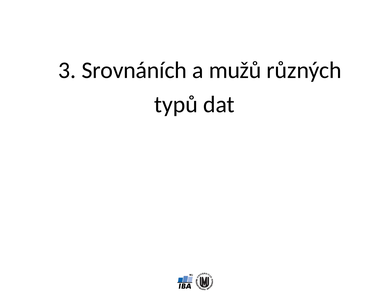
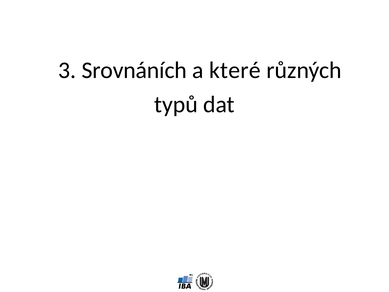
mužů: mužů -> které (235, 70)
